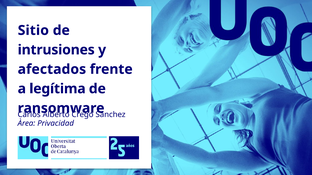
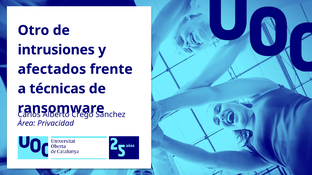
Sitio: Sitio -> Otro (33, 30)
legítima: legítima -> técnicas (57, 89)
